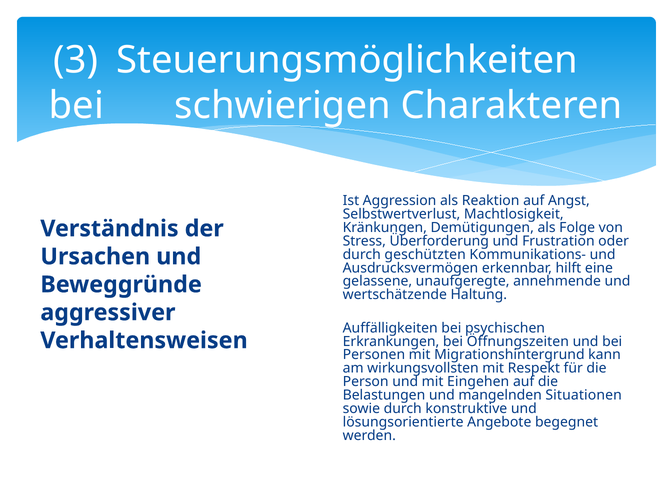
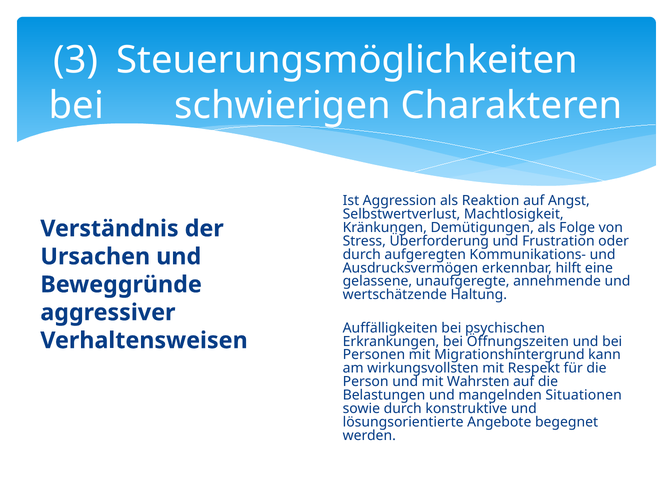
geschützten: geschützten -> aufgeregten (425, 254)
Eingehen: Eingehen -> Wahrsten (478, 382)
